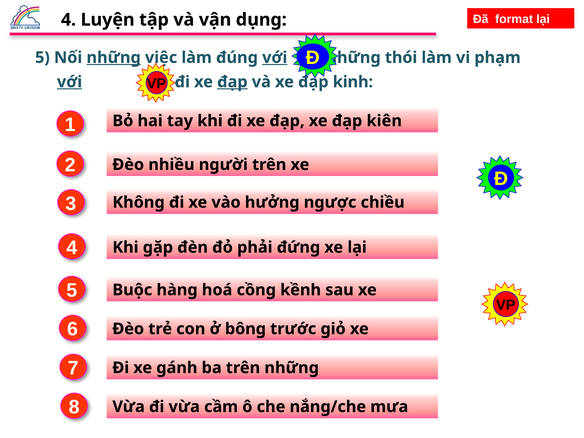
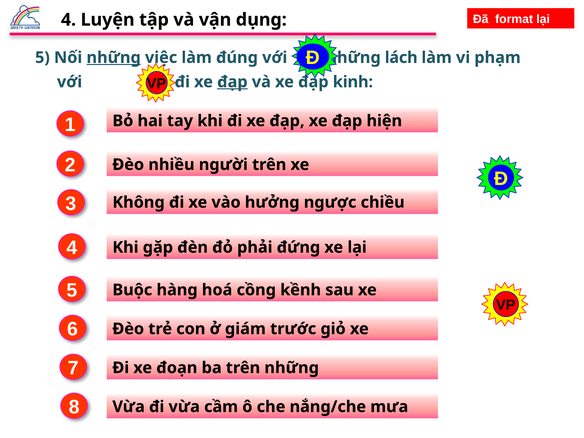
với underline: present -> none (275, 58)
thói: thói -> lách (401, 58)
với underline: present -> none (70, 82)
kiên: kiên -> hiện (384, 121)
bông: bông -> giám (245, 329)
gánh: gánh -> đoạn (177, 368)
